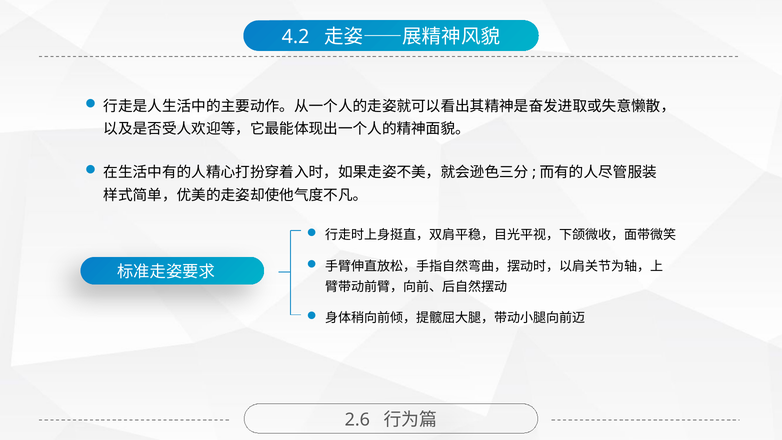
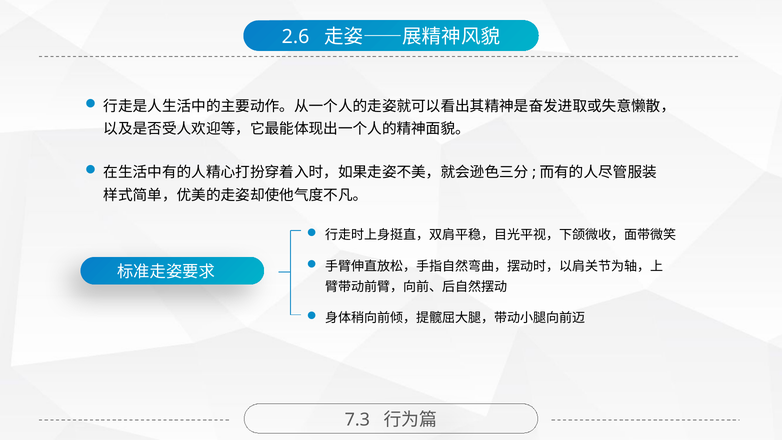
4.2: 4.2 -> 2.6 (296, 37)
2.6: 2.6 -> 7.3 (357, 420)
